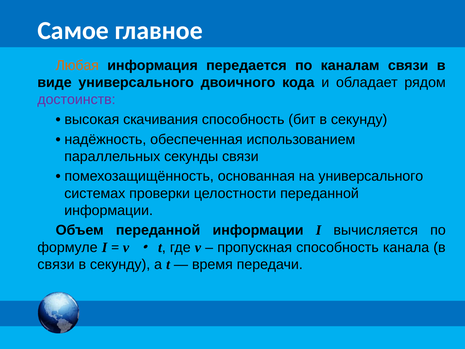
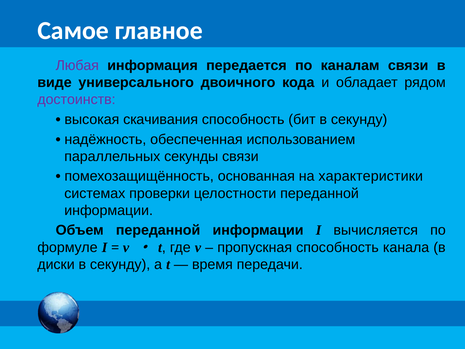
Любая colour: orange -> purple (77, 65)
на универсального: универсального -> характеристики (371, 176)
связи: связи -> диски (56, 264)
